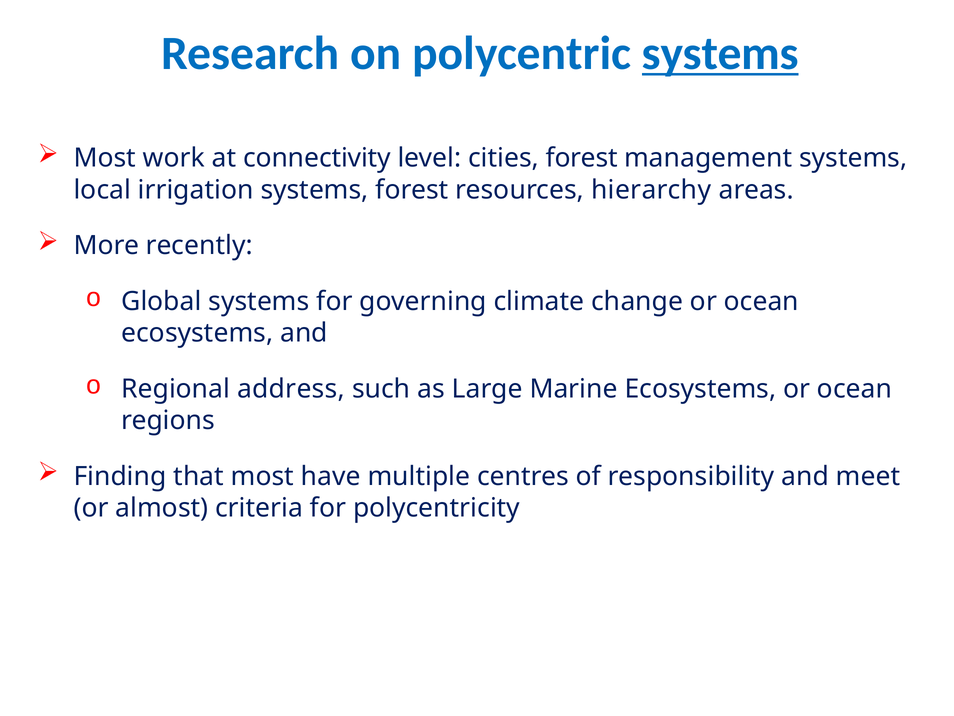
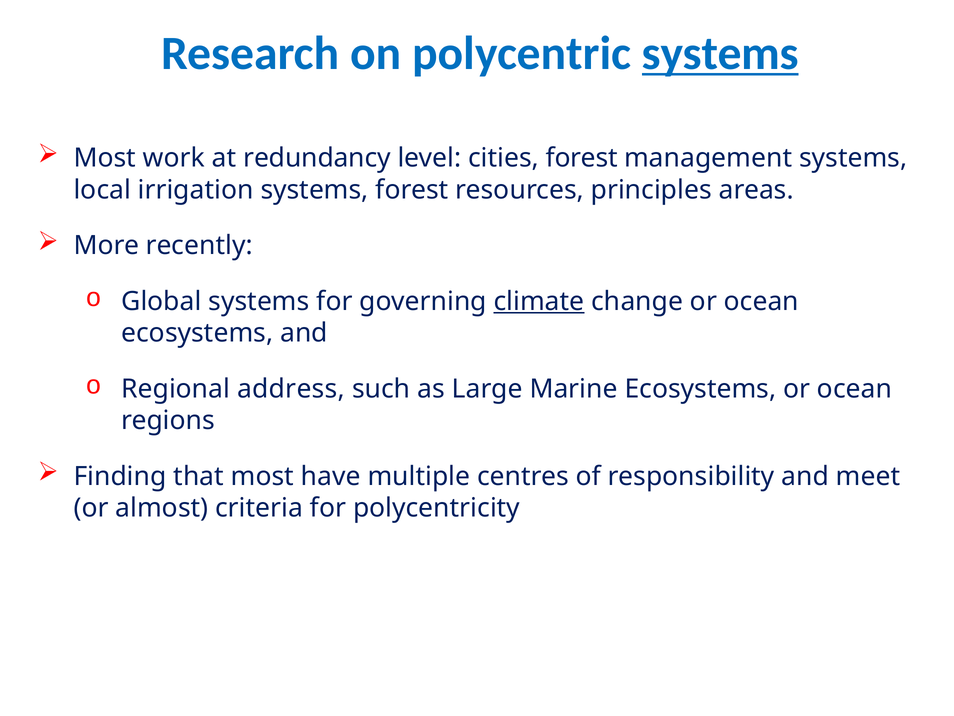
connectivity: connectivity -> redundancy (317, 158)
hierarchy: hierarchy -> principles (651, 190)
climate underline: none -> present (539, 301)
